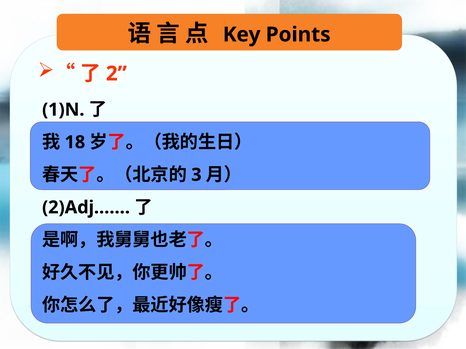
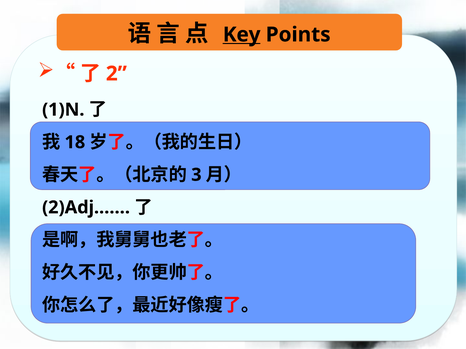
Key underline: none -> present (242, 35)
